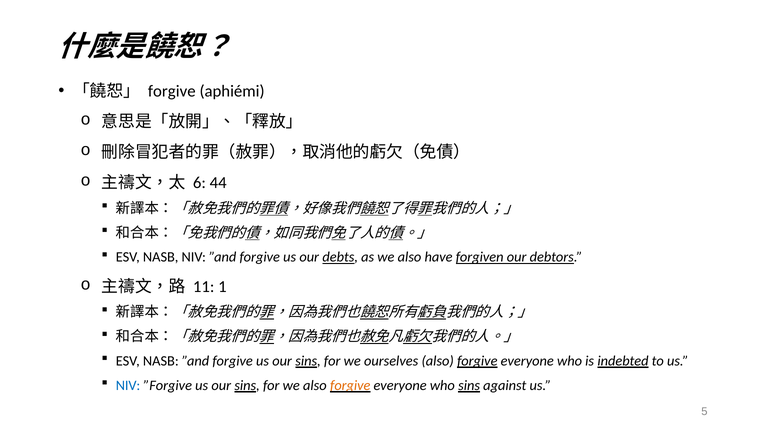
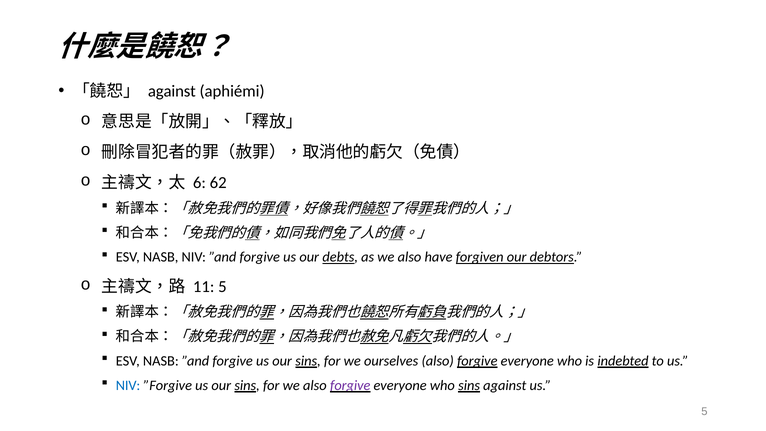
forgive: forgive -> against (172, 91)
44: 44 -> 62 (218, 183)
11 1: 1 -> 5 (222, 286)
forgive colour: orange -> purple (350, 385)
